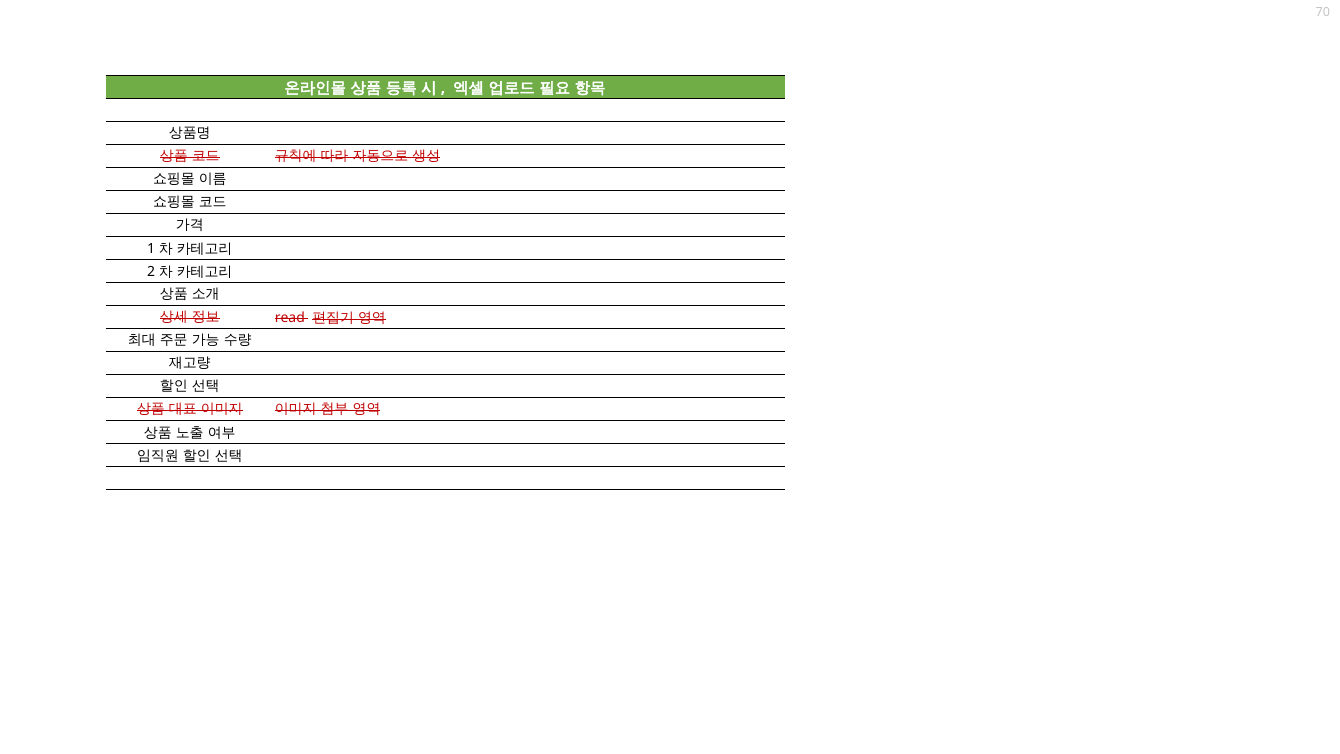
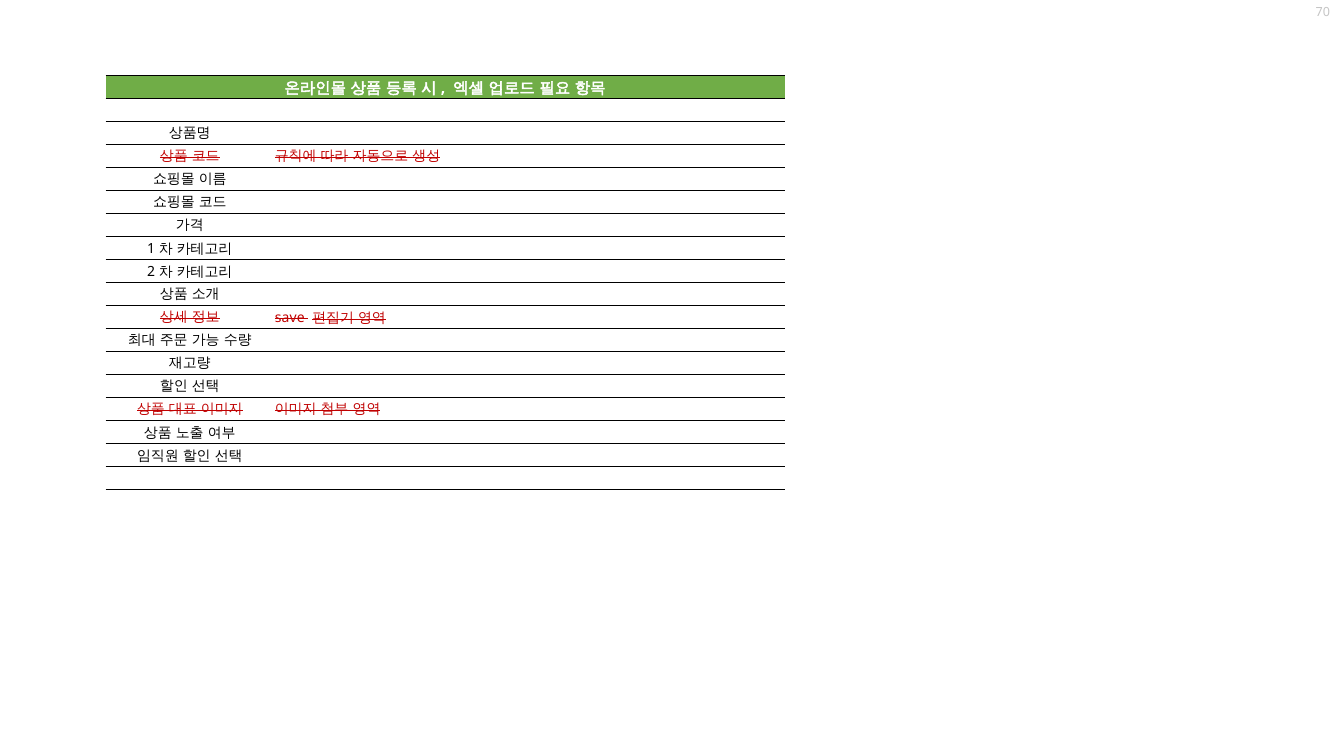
read: read -> save (290, 318)
